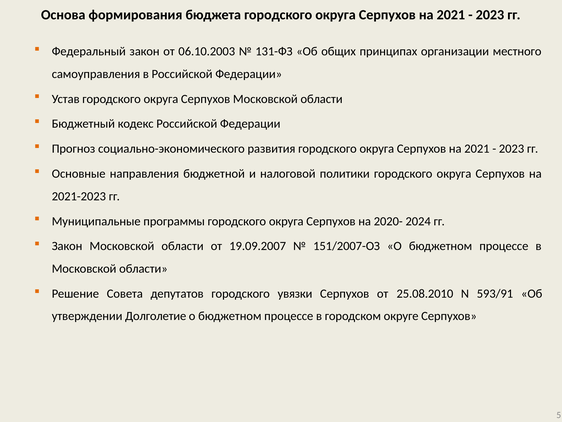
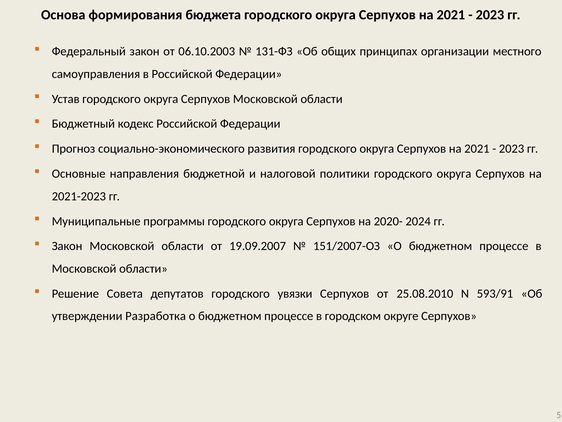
Долголетие: Долголетие -> Разработка (156, 316)
